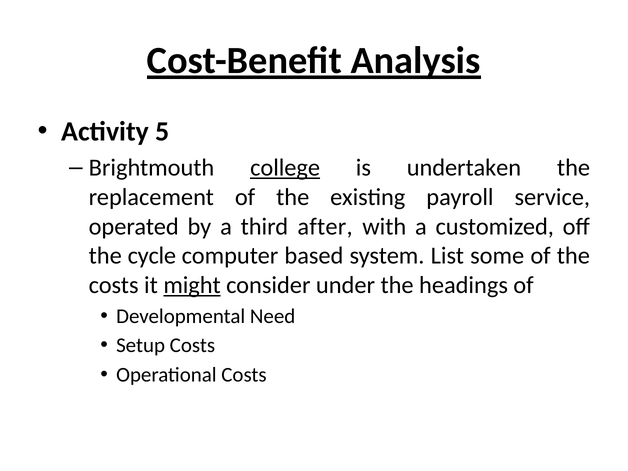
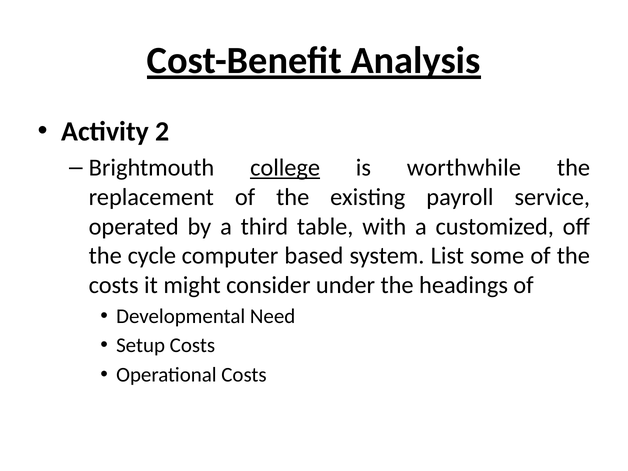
5: 5 -> 2 (163, 132)
undertaken: undertaken -> worthwhile (464, 168)
after: after -> table (325, 226)
might underline: present -> none (192, 285)
